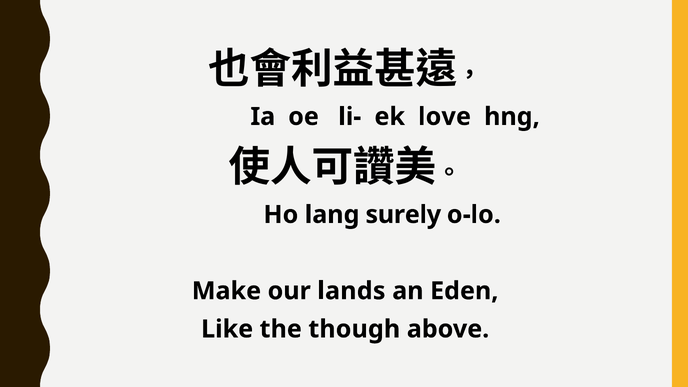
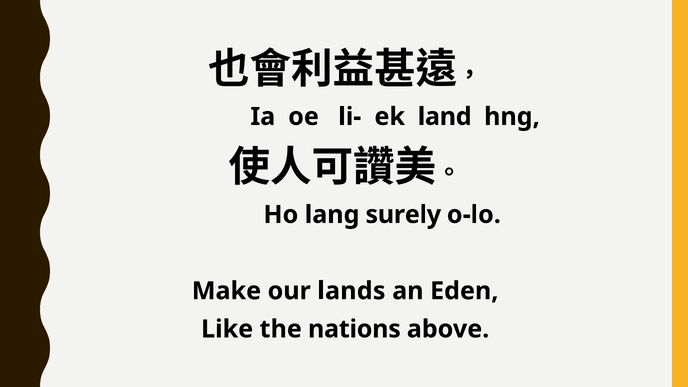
love: love -> land (445, 117)
though: though -> nations (354, 329)
